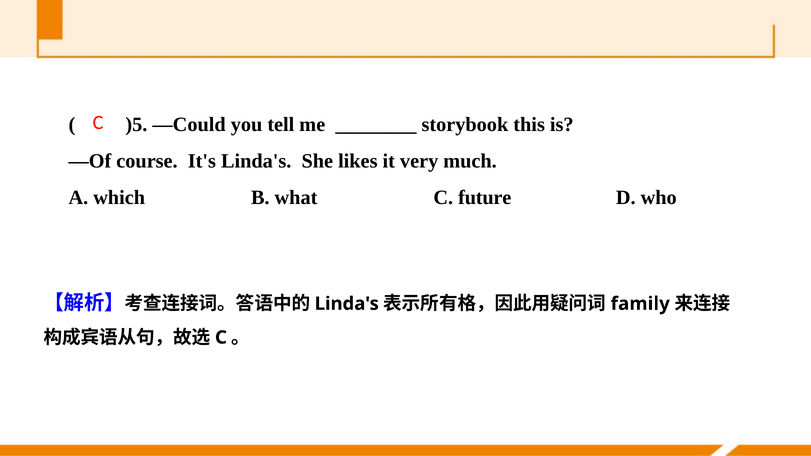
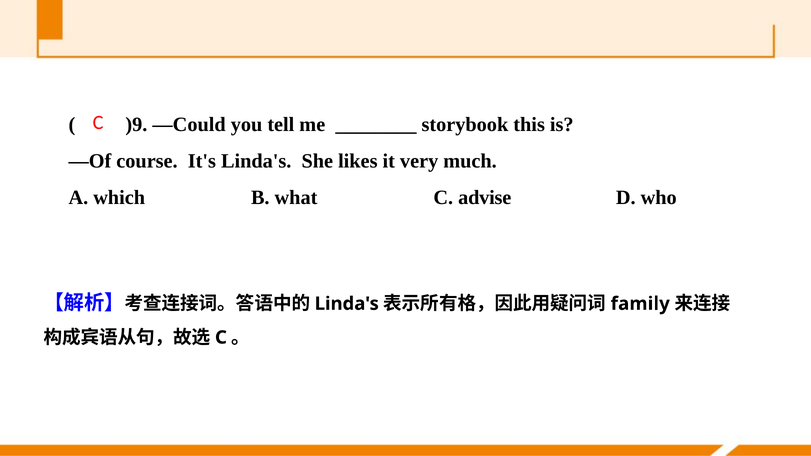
)5: )5 -> )9 (136, 125)
future: future -> advise (485, 198)
